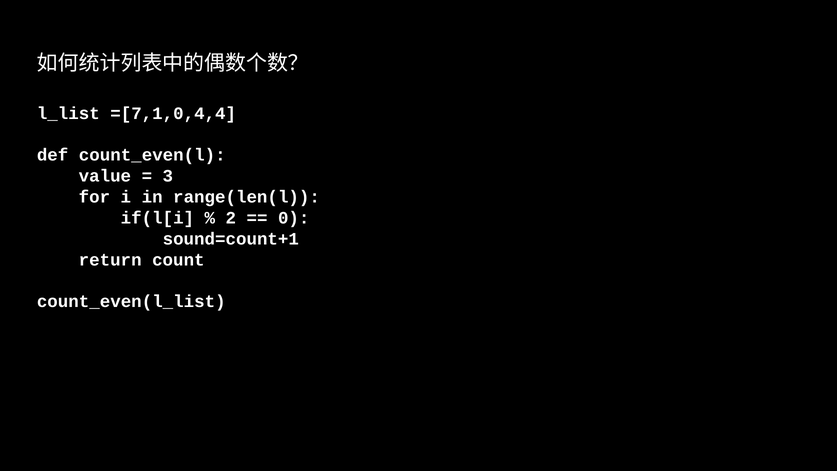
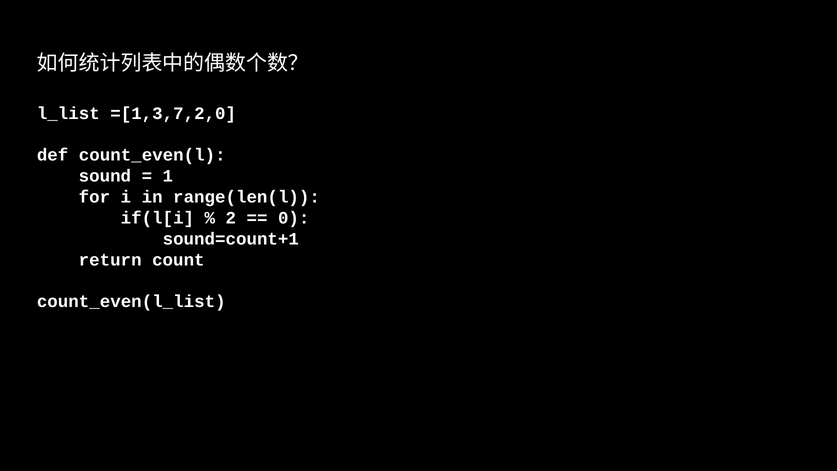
=[7,1,0,4,4: =[7,1,0,4,4 -> =[1,3,7,2,0 (173, 113)
value: value -> sound (105, 176)
3: 3 -> 1 (168, 176)
